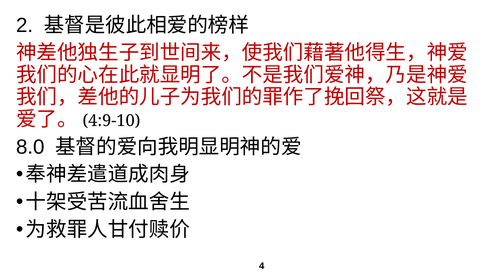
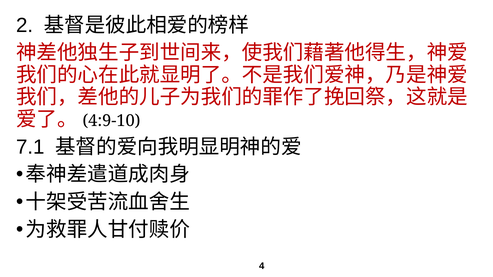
8.0: 8.0 -> 7.1 (30, 147)
